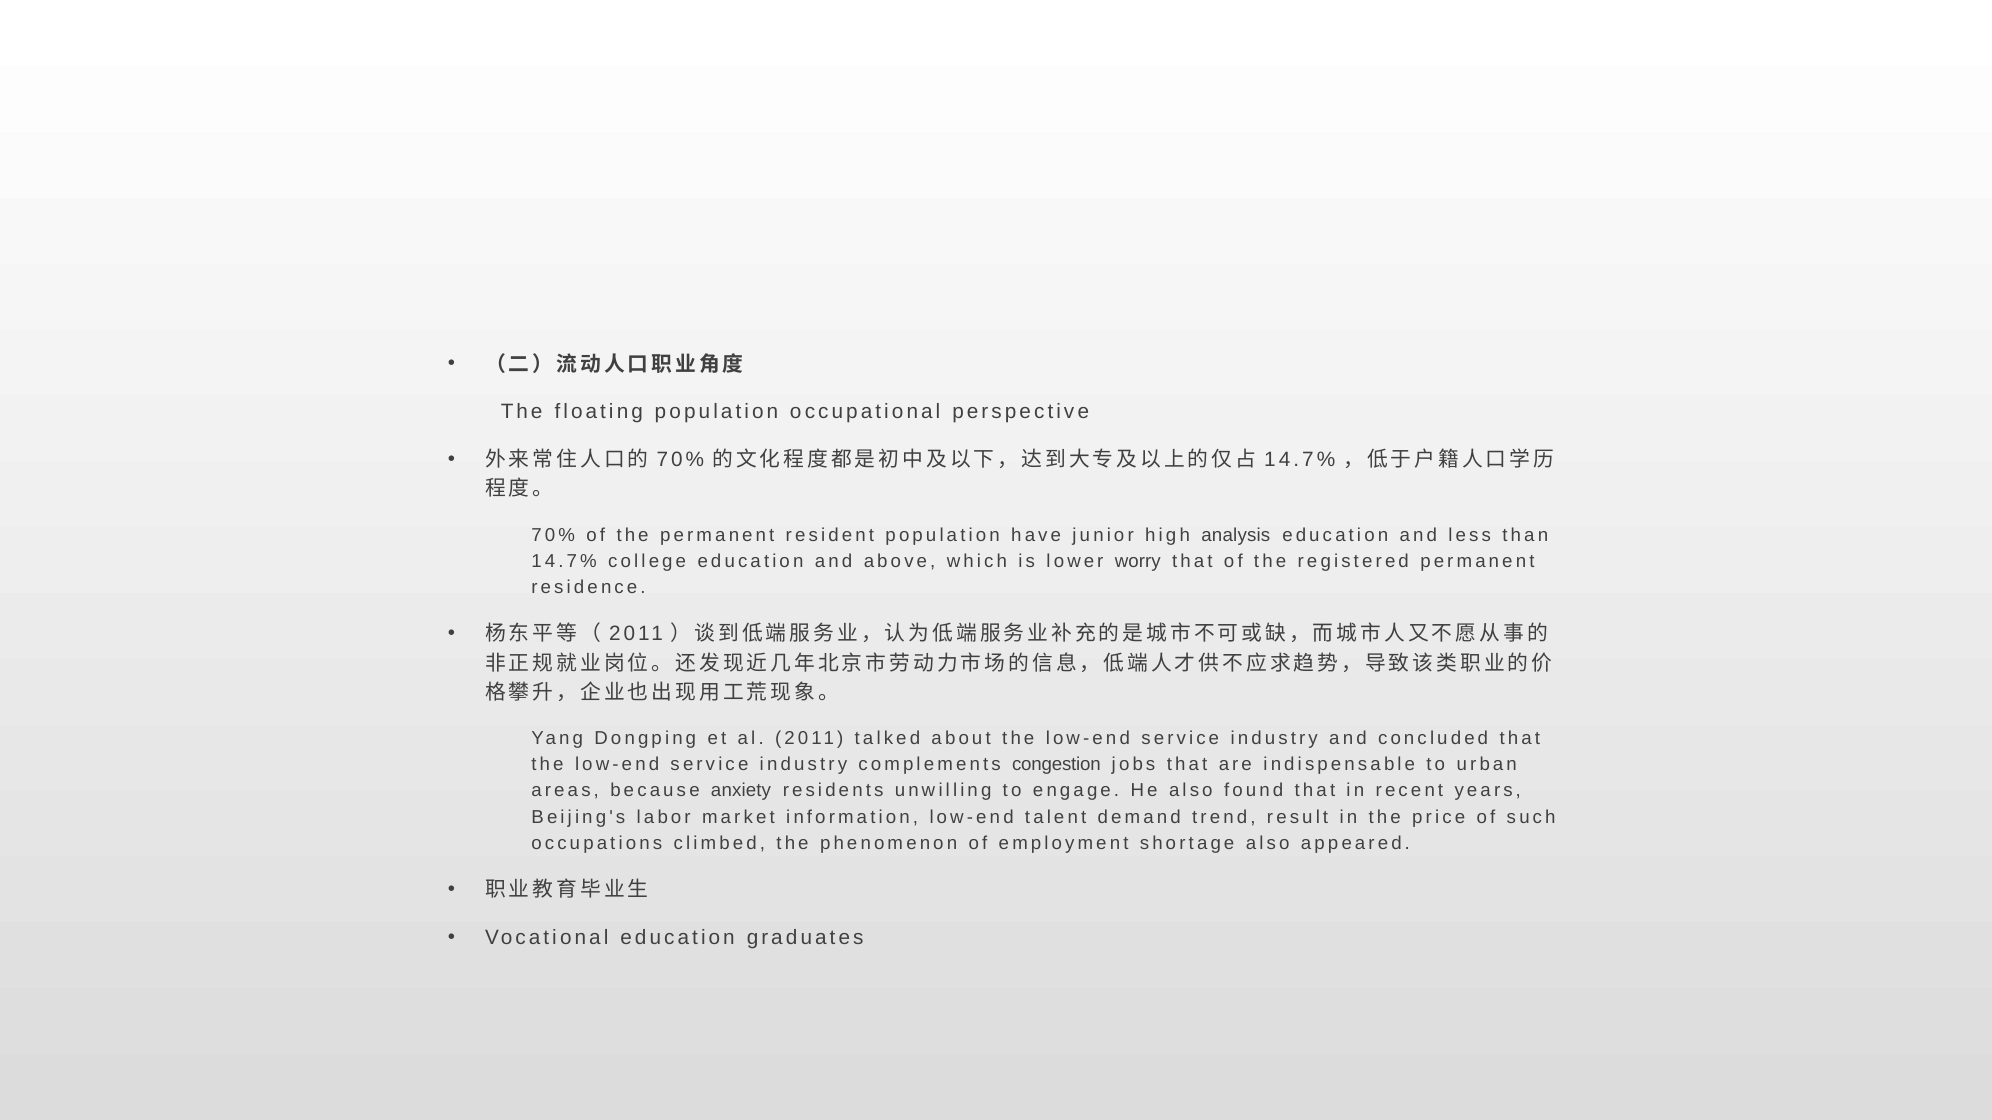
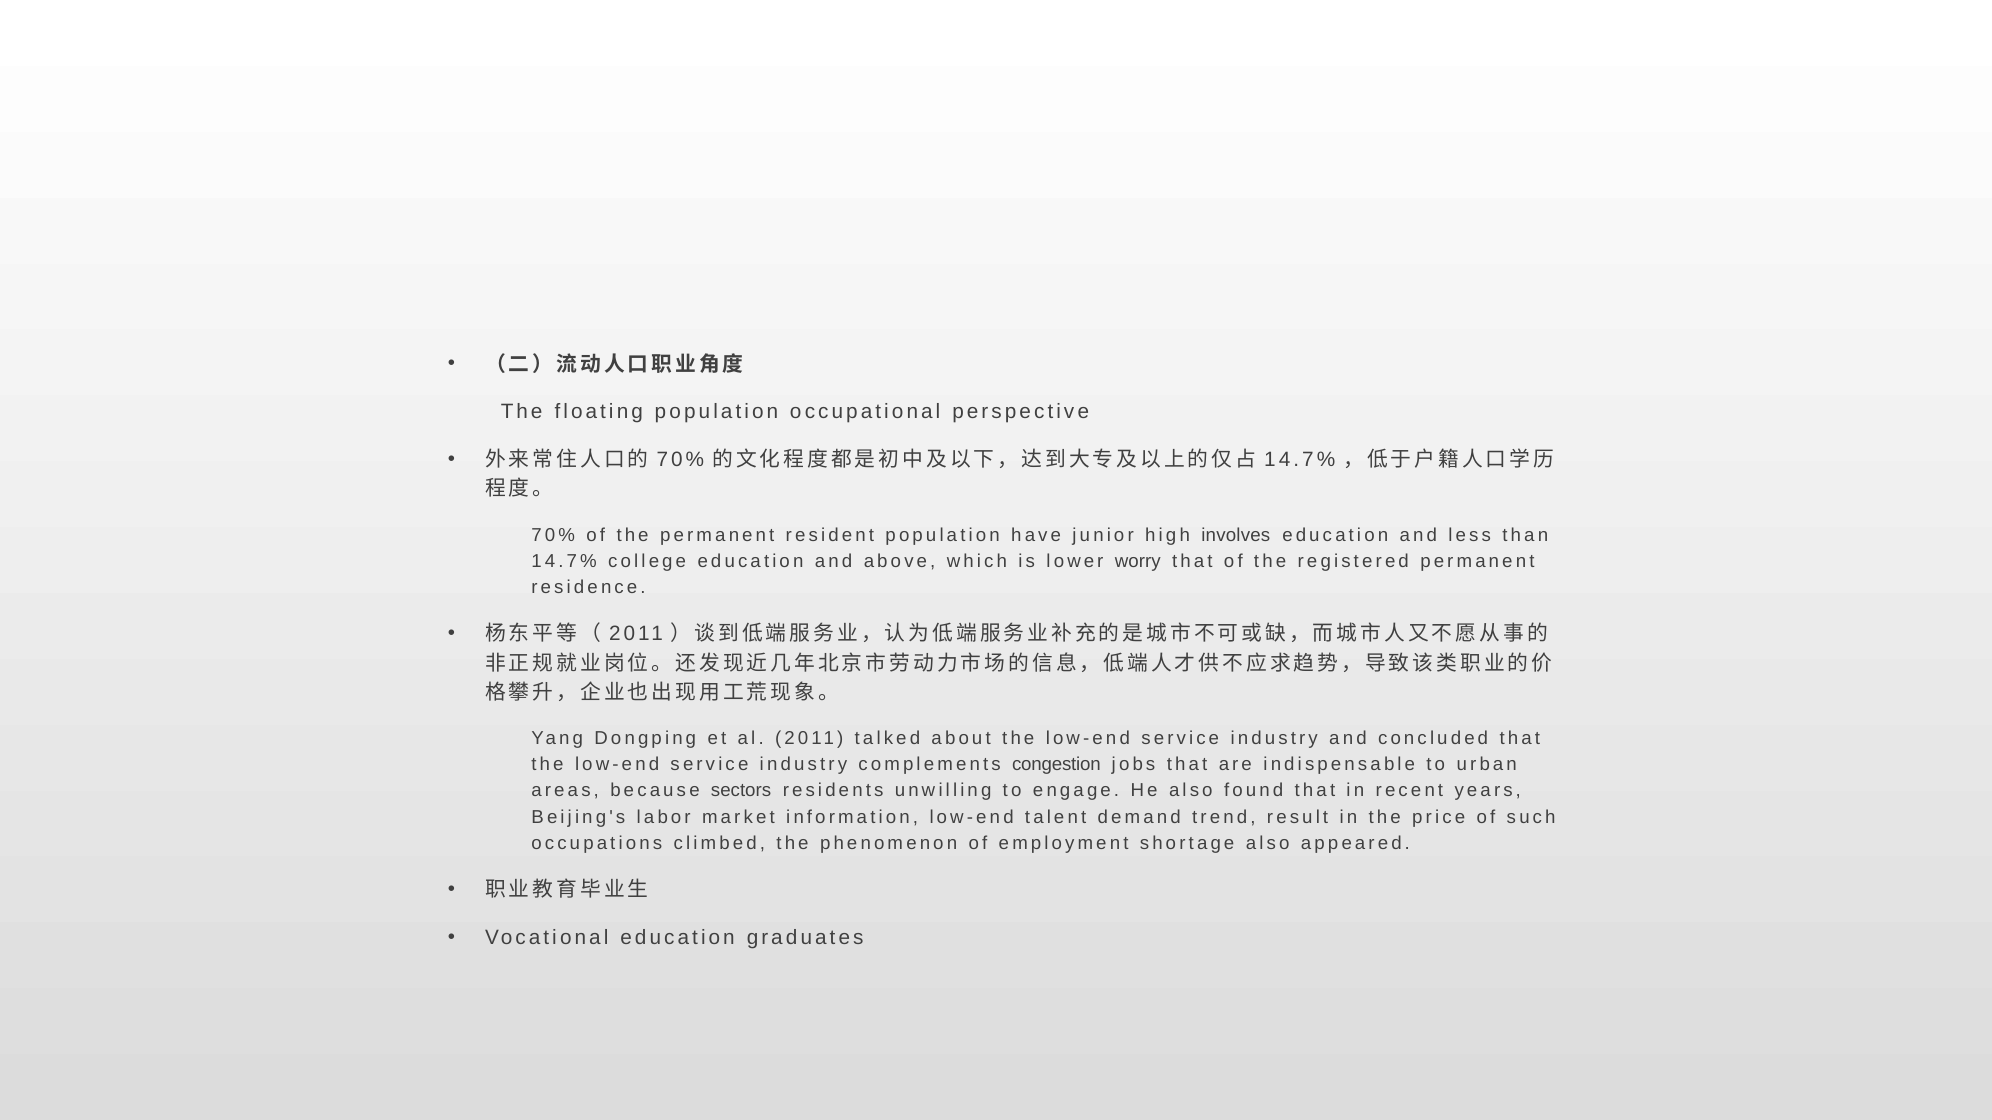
analysis: analysis -> involves (1236, 535)
anxiety: anxiety -> sectors (741, 791)
